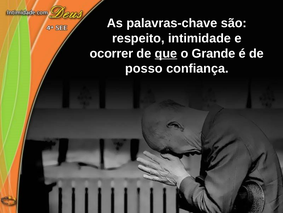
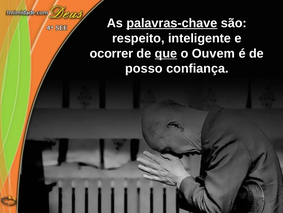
palavras-chave underline: none -> present (172, 23)
intimidade: intimidade -> inteligente (199, 38)
Grande: Grande -> Ouvem (213, 53)
